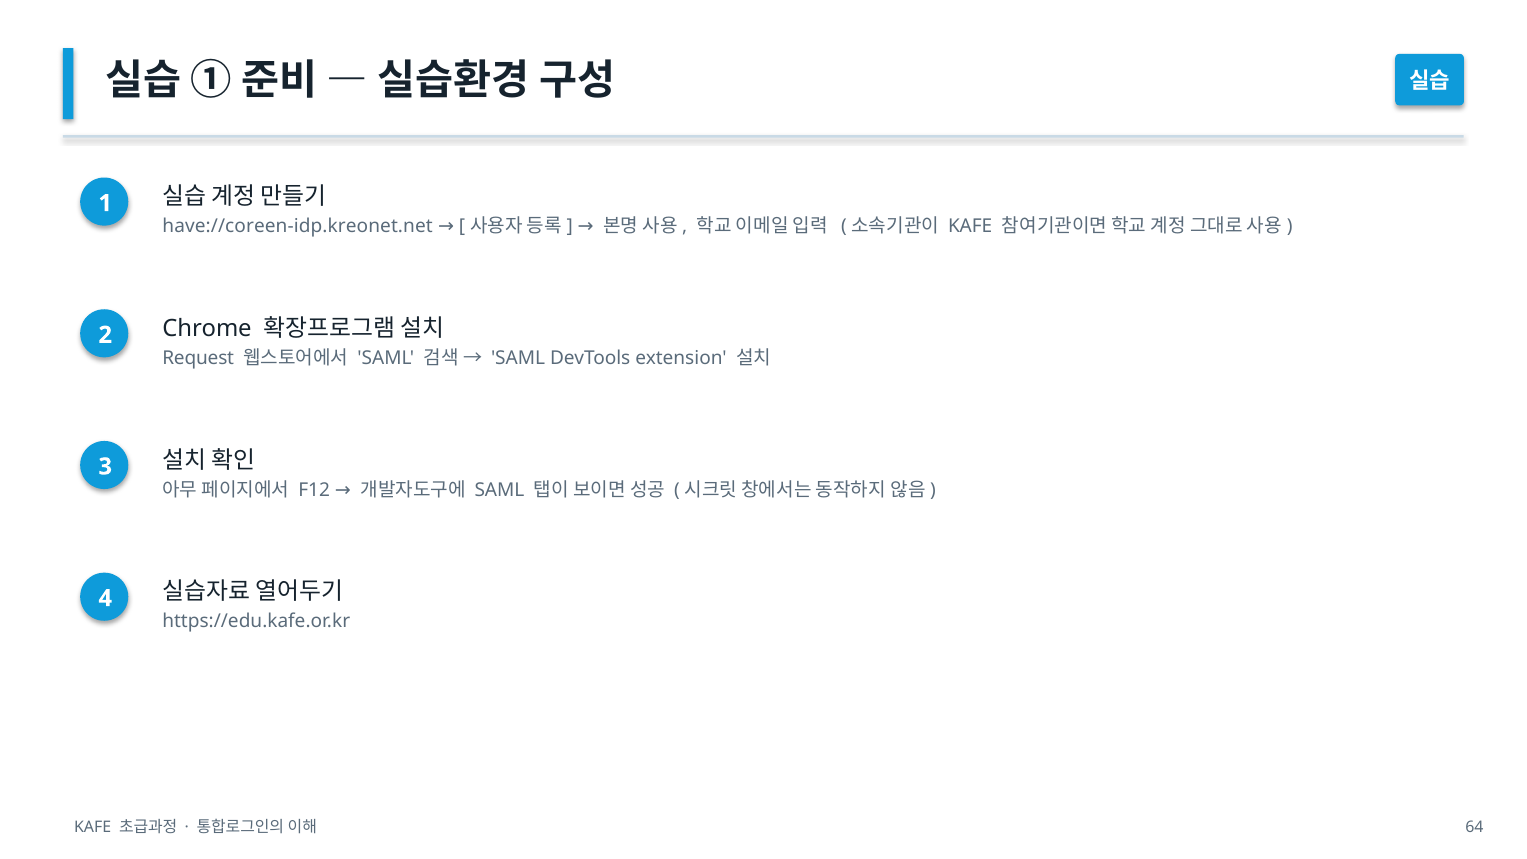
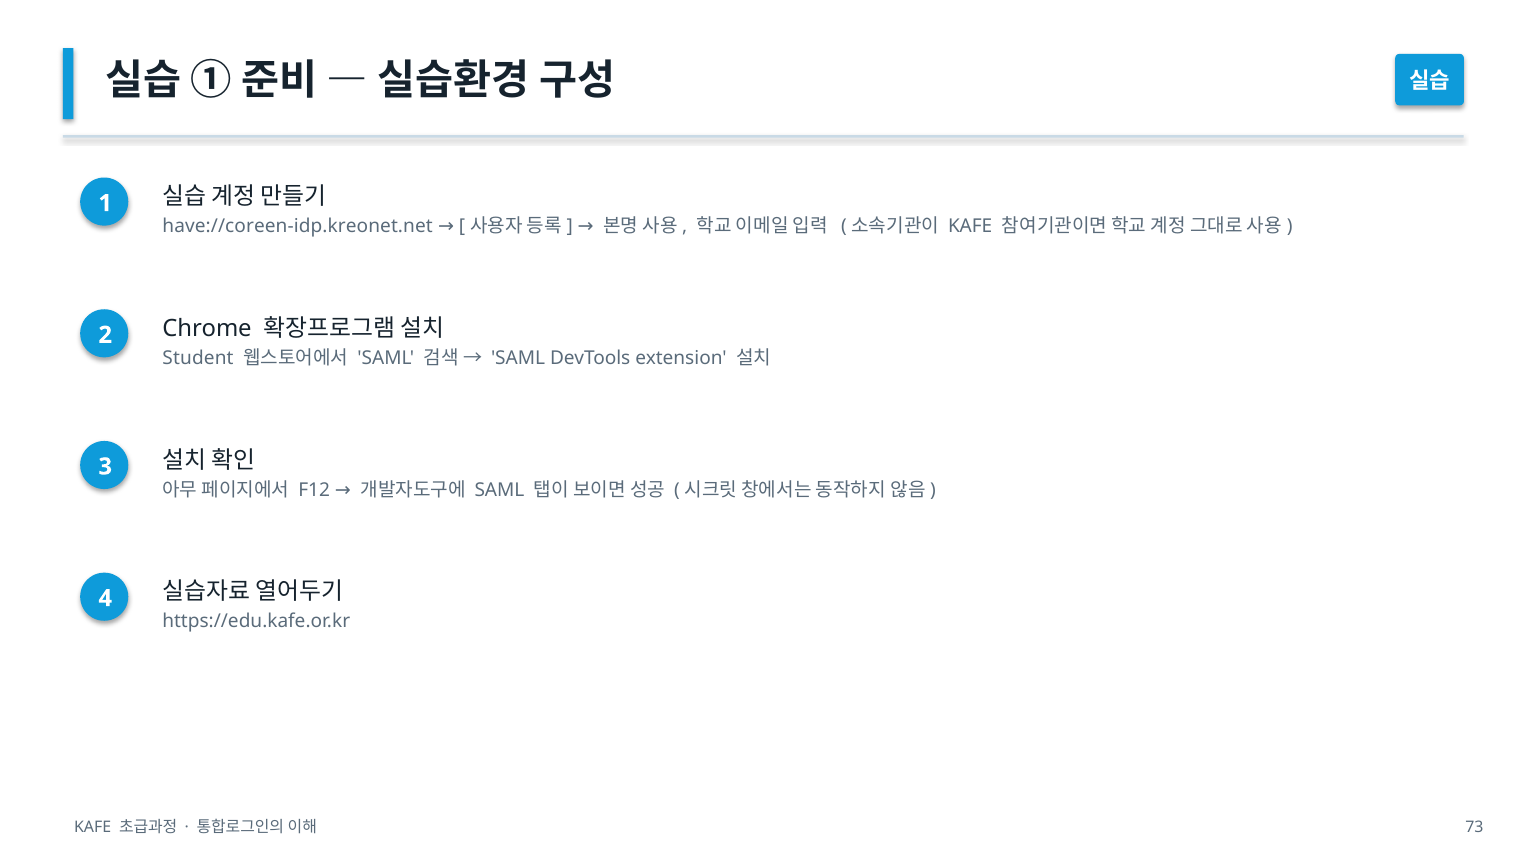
Request: Request -> Student (198, 358)
64: 64 -> 73 (1474, 827)
